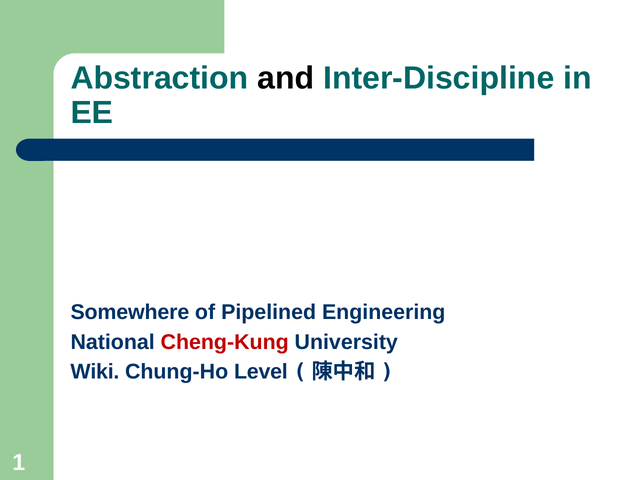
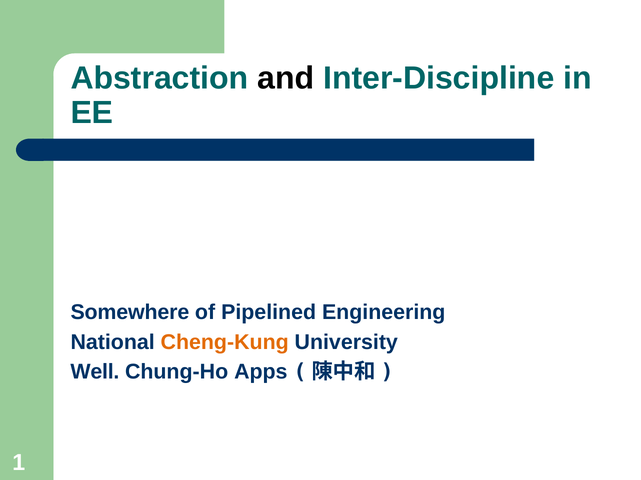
Cheng-Kung colour: red -> orange (225, 343)
Wiki: Wiki -> Well (95, 372)
Level: Level -> Apps (261, 372)
